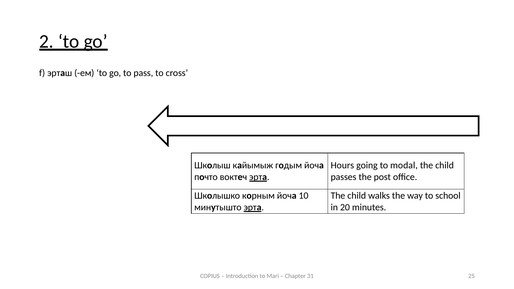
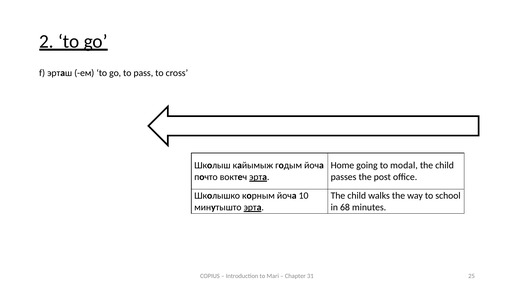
Hours: Hours -> Home (342, 165)
20: 20 -> 68 (345, 207)
